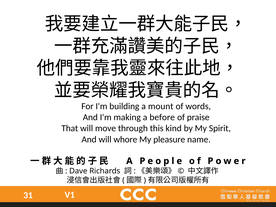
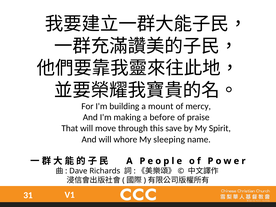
words: words -> mercy (198, 106)
kind: kind -> save (174, 128)
pleasure: pleasure -> sleeping (169, 139)
